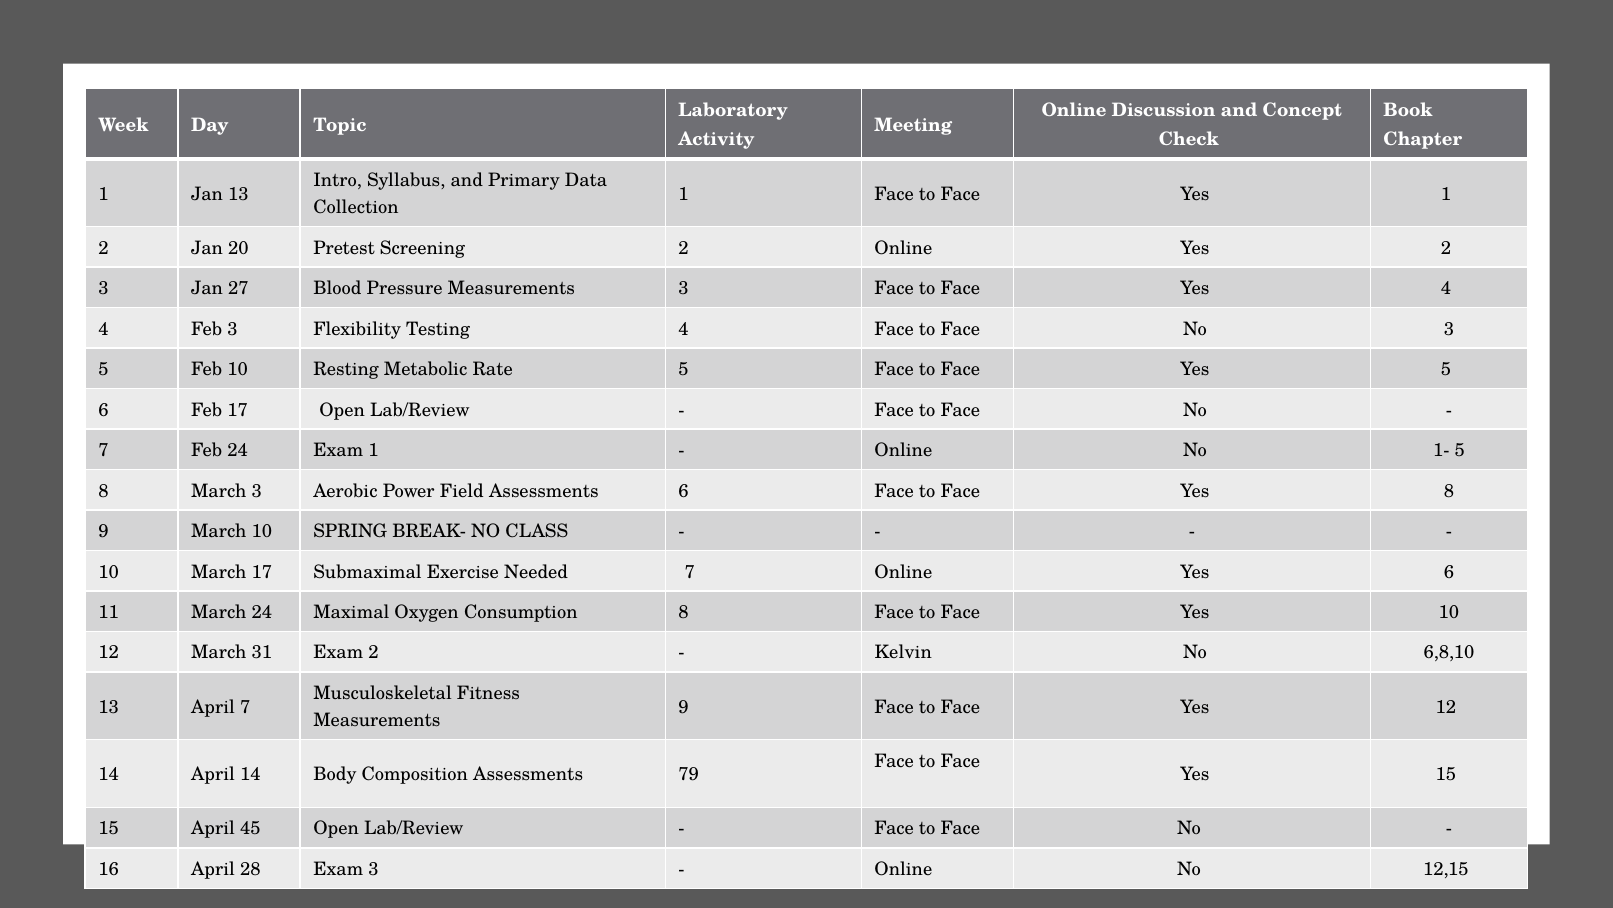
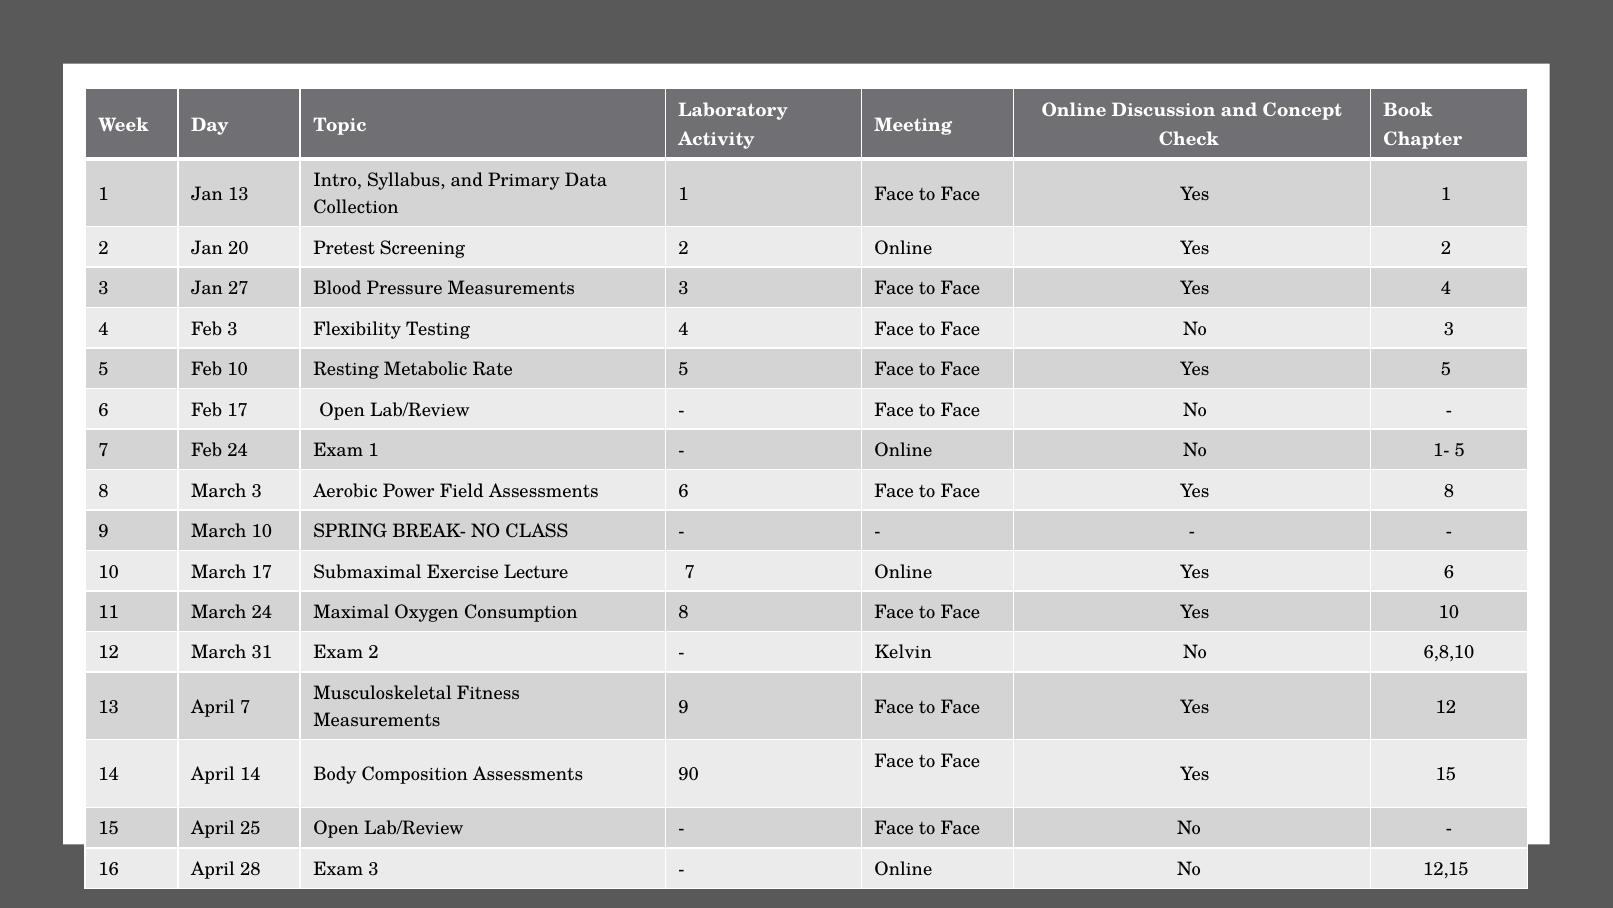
Needed: Needed -> Lecture (536, 571)
79: 79 -> 90 (689, 774)
45: 45 -> 25 (250, 828)
